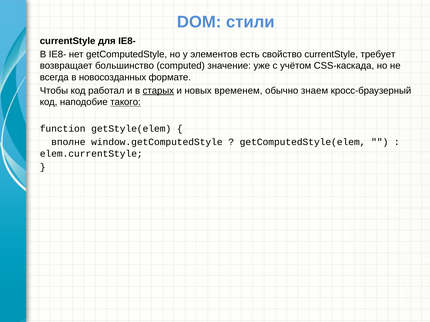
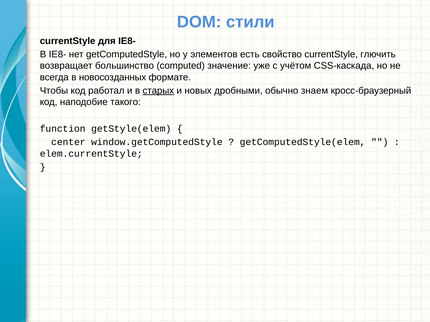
требует: требует -> глючить (378, 54)
временем: временем -> дробными (238, 91)
такого underline: present -> none (125, 102)
вполне: вполне -> center (68, 142)
